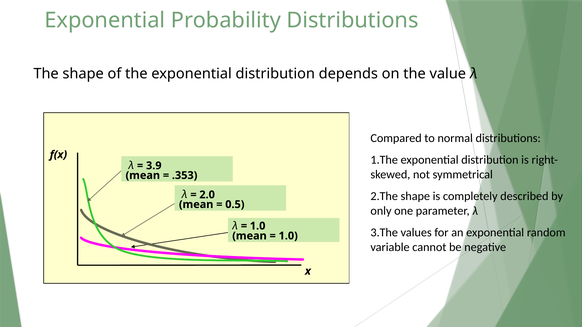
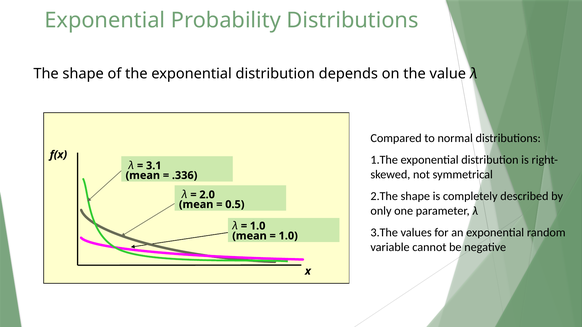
3.9: 3.9 -> 3.1 (154, 166)
.353: .353 -> .336 (185, 176)
